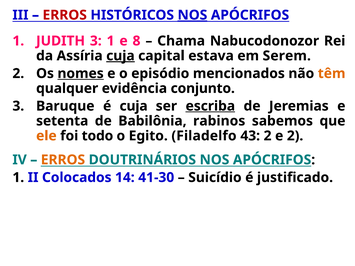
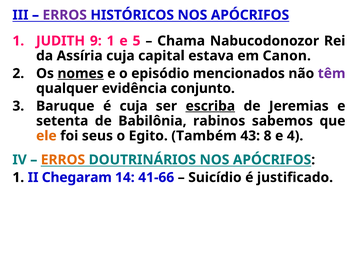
ERROS colour: red -> purple (65, 15)
NOS underline: present -> none (192, 15)
JUDITH 3: 3 -> 9 (96, 41)
8: 8 -> 5 (137, 41)
cuja underline: present -> none (120, 56)
Serem: Serem -> Canon (287, 56)
têm colour: orange -> purple (332, 74)
todo: todo -> seus (97, 136)
Filadelfo: Filadelfo -> Também (204, 136)
43 2: 2 -> 8 (268, 136)
e 2: 2 -> 4 (295, 136)
Colocados: Colocados -> Chegaram (77, 178)
41-30: 41-30 -> 41-66 (156, 178)
